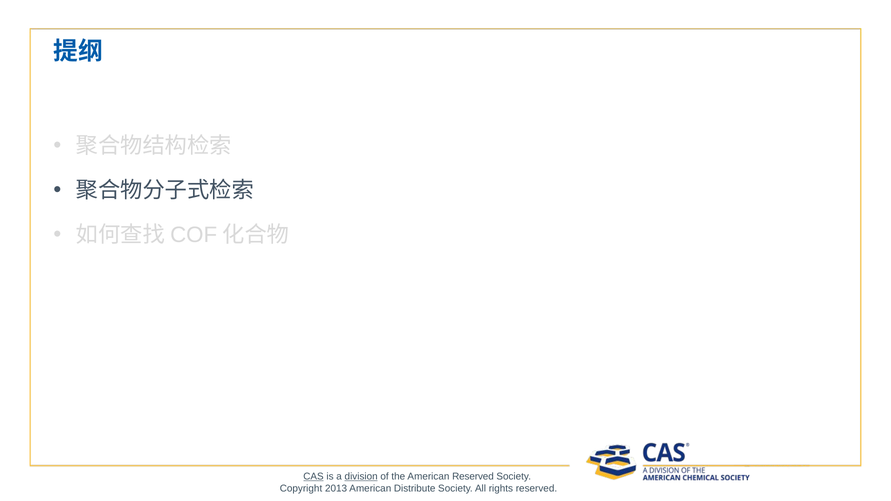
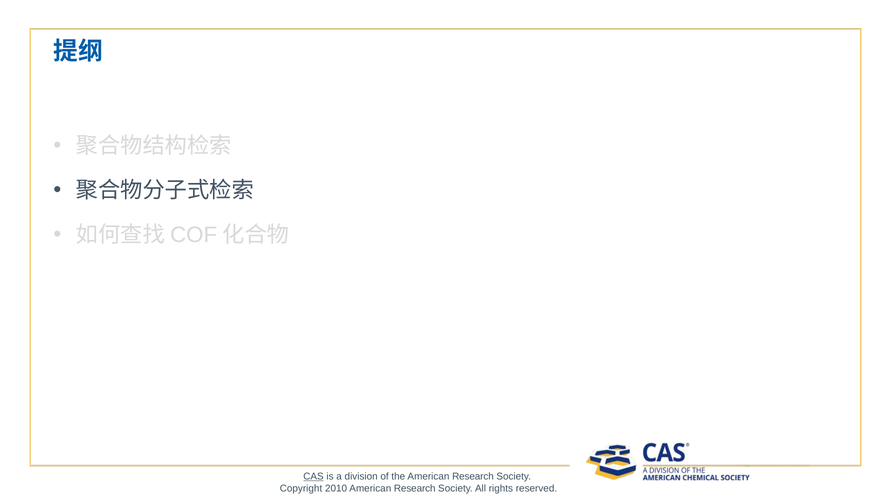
division underline: present -> none (361, 477)
the American Reserved: Reserved -> Research (473, 477)
2013: 2013 -> 2010 (336, 489)
Distribute: Distribute -> Research (415, 489)
